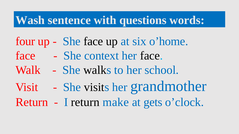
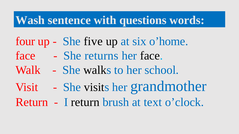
She face: face -> five (93, 41)
context: context -> returns (101, 56)
make: make -> brush (116, 102)
gets: gets -> text (153, 102)
